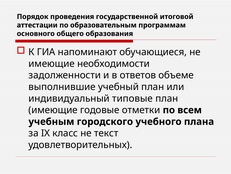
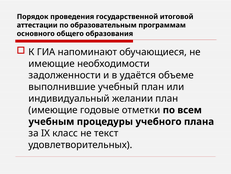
ответов: ответов -> удаётся (138, 75)
типовые: типовые -> желании (133, 98)
городского: городского -> процедуры (105, 121)
